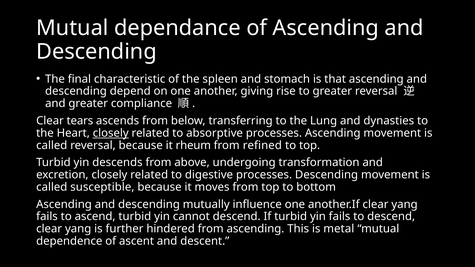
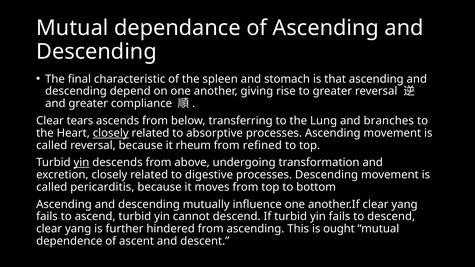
dynasties: dynasties -> branches (389, 121)
yin underline: none -> present (81, 163)
susceptible: susceptible -> pericarditis (102, 187)
metal: metal -> ought (339, 229)
